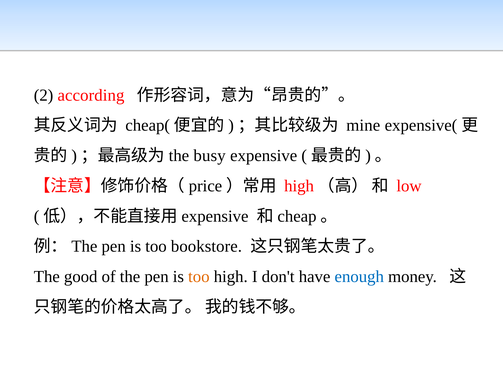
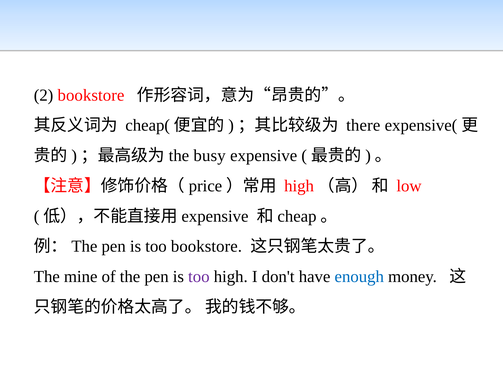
2 according: according -> bookstore (91, 95)
mine: mine -> there (363, 125)
good: good -> mine (81, 276)
too colour: orange -> purple (199, 276)
